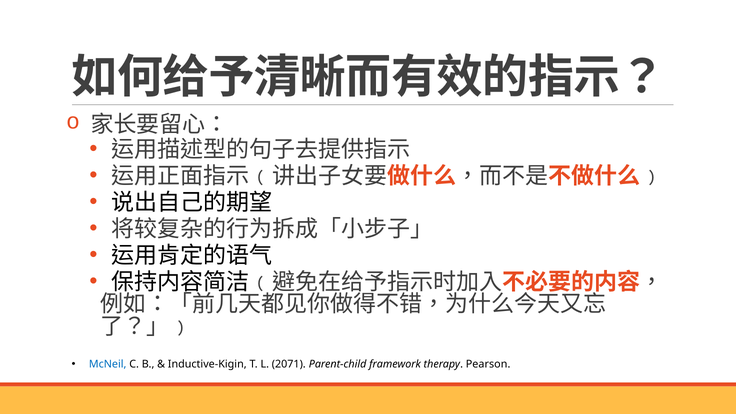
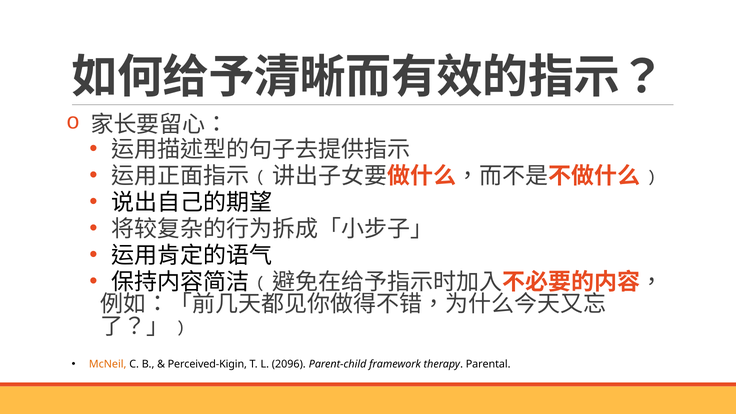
McNeil colour: blue -> orange (108, 364)
Inductive-Kigin: Inductive-Kigin -> Perceived-Kigin (207, 364)
2071: 2071 -> 2096 (289, 364)
Pearson: Pearson -> Parental (488, 364)
